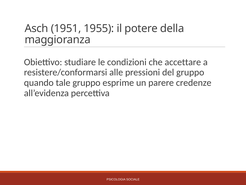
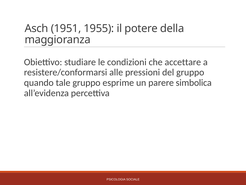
credenze: credenze -> simbolica (194, 83)
